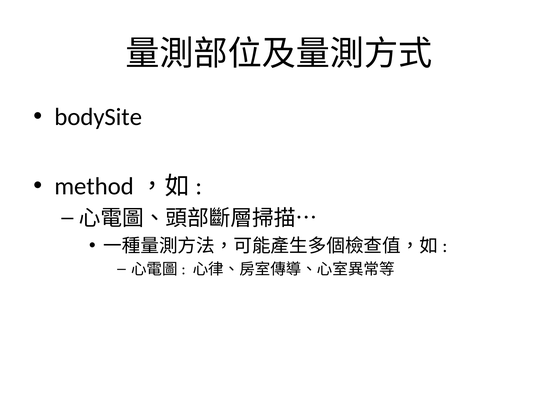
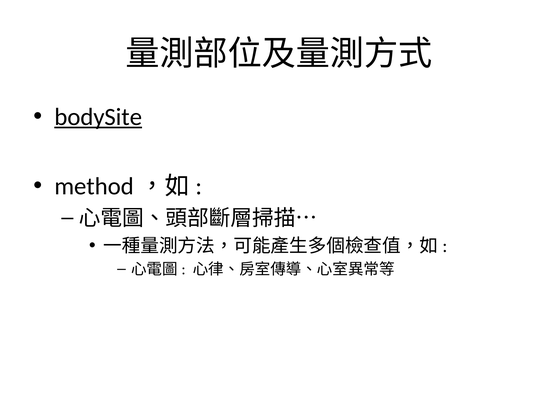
bodySite underline: none -> present (98, 117)
